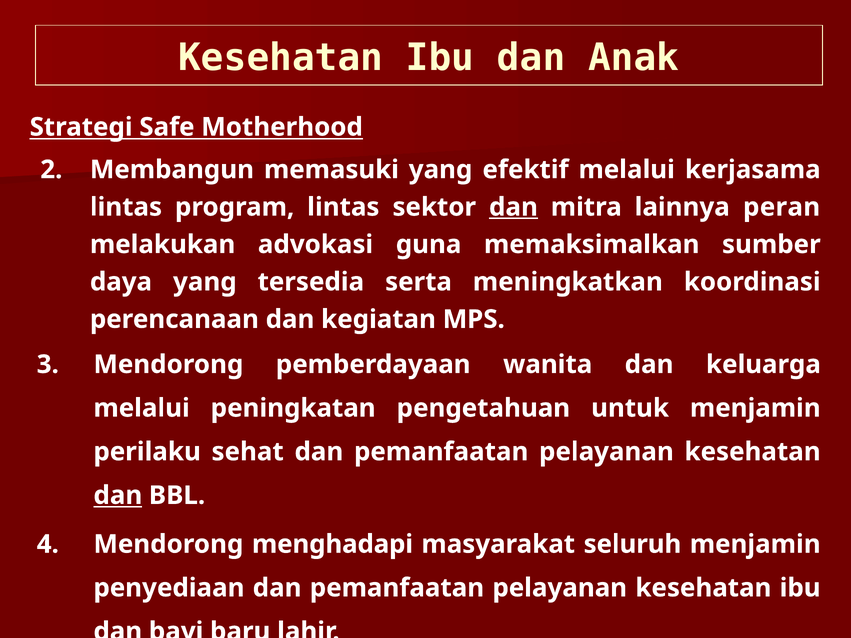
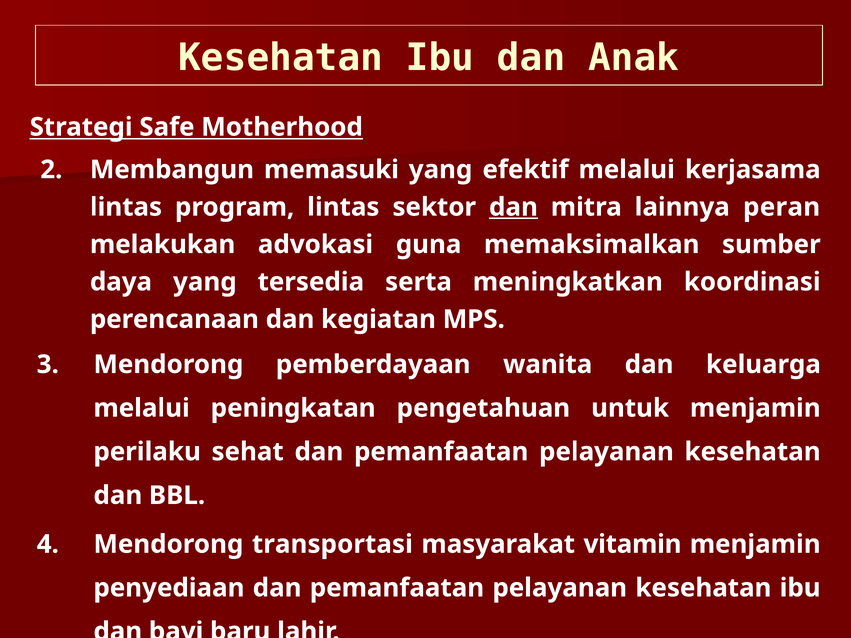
dan underline: present -> none (118, 496)
menghadapi: menghadapi -> transportasi (332, 544)
seluruh: seluruh -> vitamin (633, 544)
